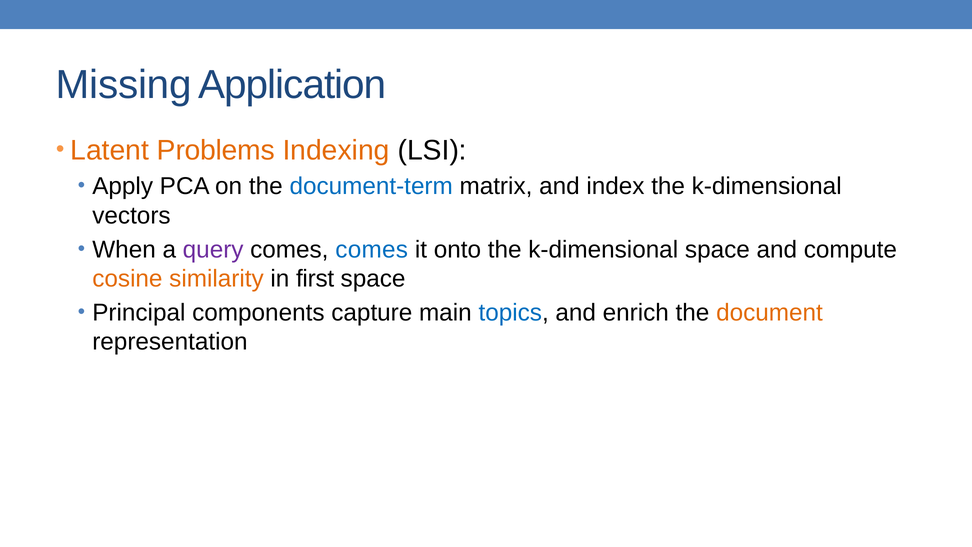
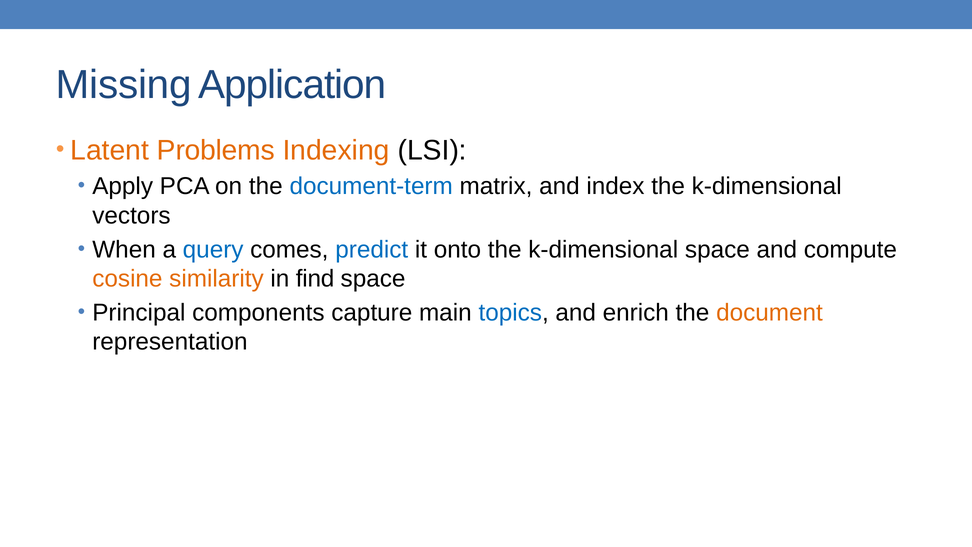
query colour: purple -> blue (213, 249)
comes comes: comes -> predict (372, 249)
first: first -> find (315, 279)
